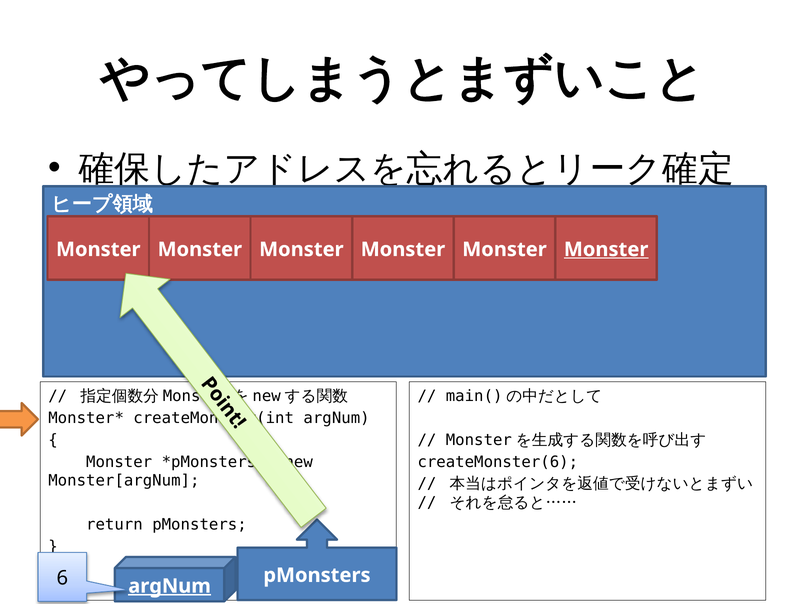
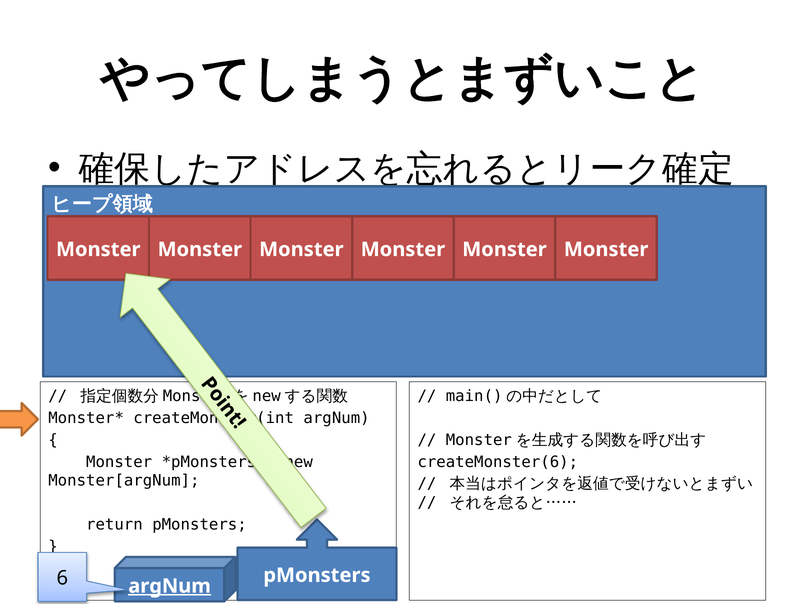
Monster underline: present -> none (606, 250)
